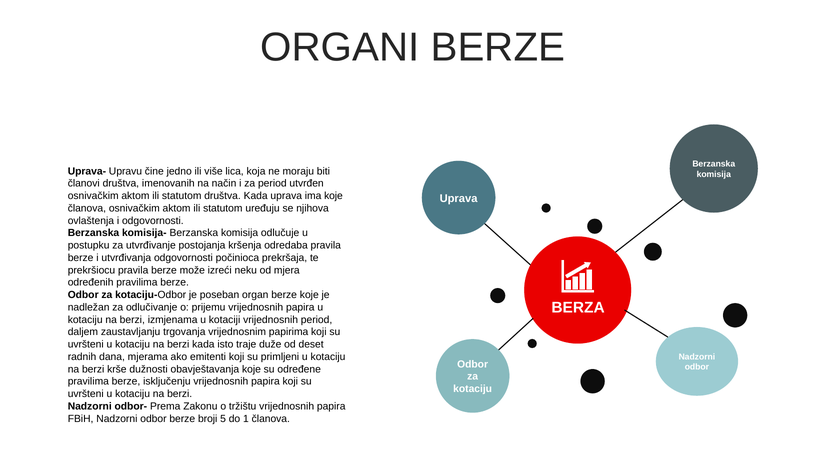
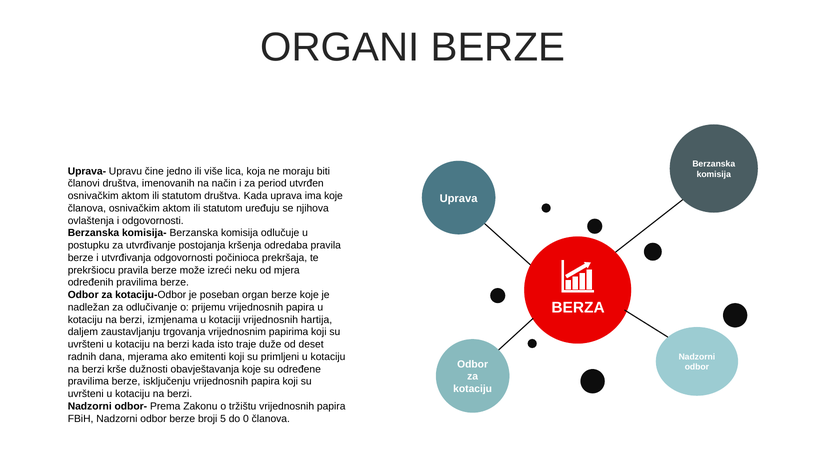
vrijednosnih period: period -> hartija (317, 319)
1: 1 -> 0 (246, 418)
